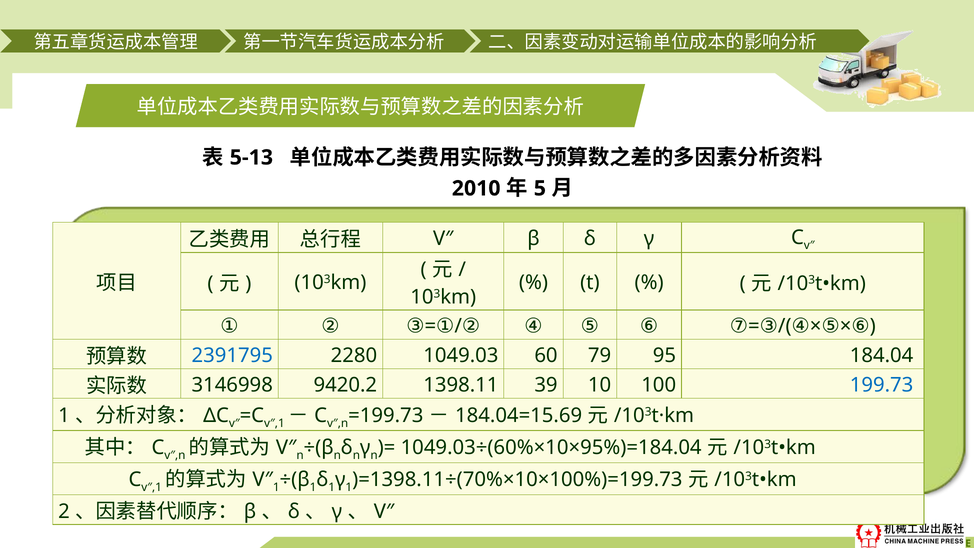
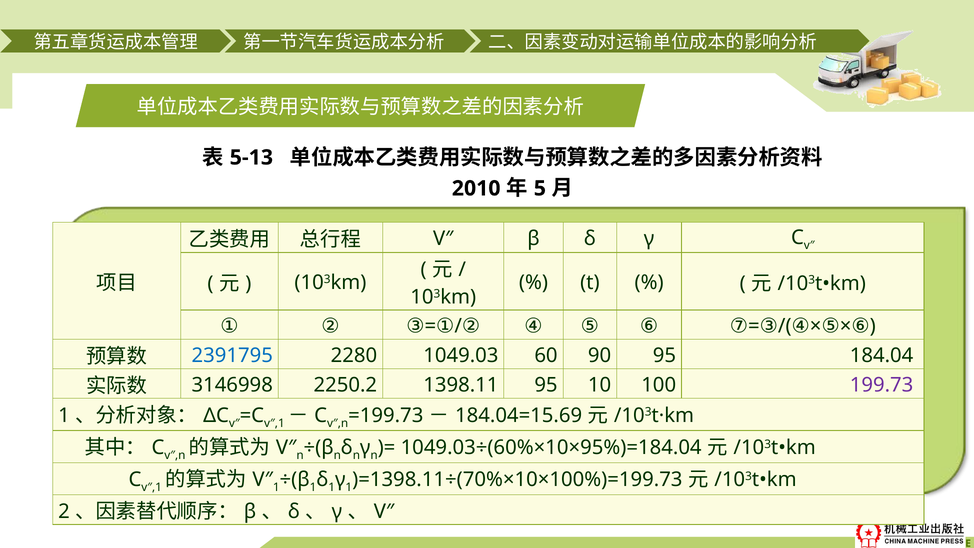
79: 79 -> 90 (600, 355)
9420.2: 9420.2 -> 2250.2 (345, 385)
1398.11 39: 39 -> 95 (546, 385)
199.73 colour: blue -> purple (882, 385)
